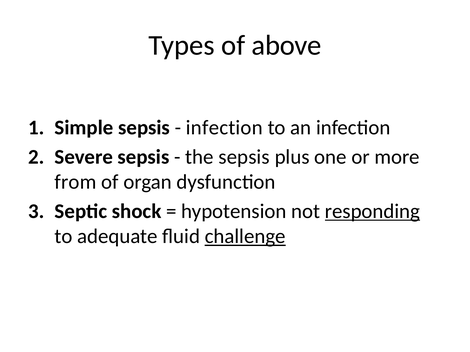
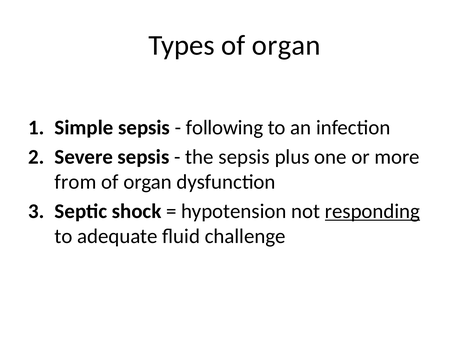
Types of above: above -> organ (286, 45)
infection: infection -> following (225, 128)
challenge underline: present -> none (245, 237)
